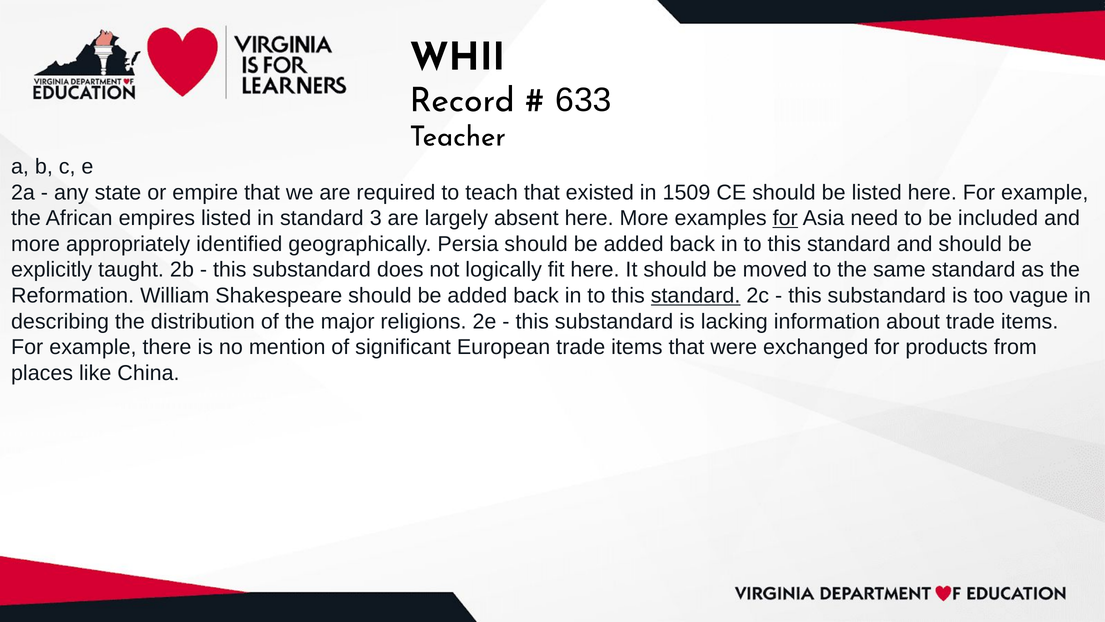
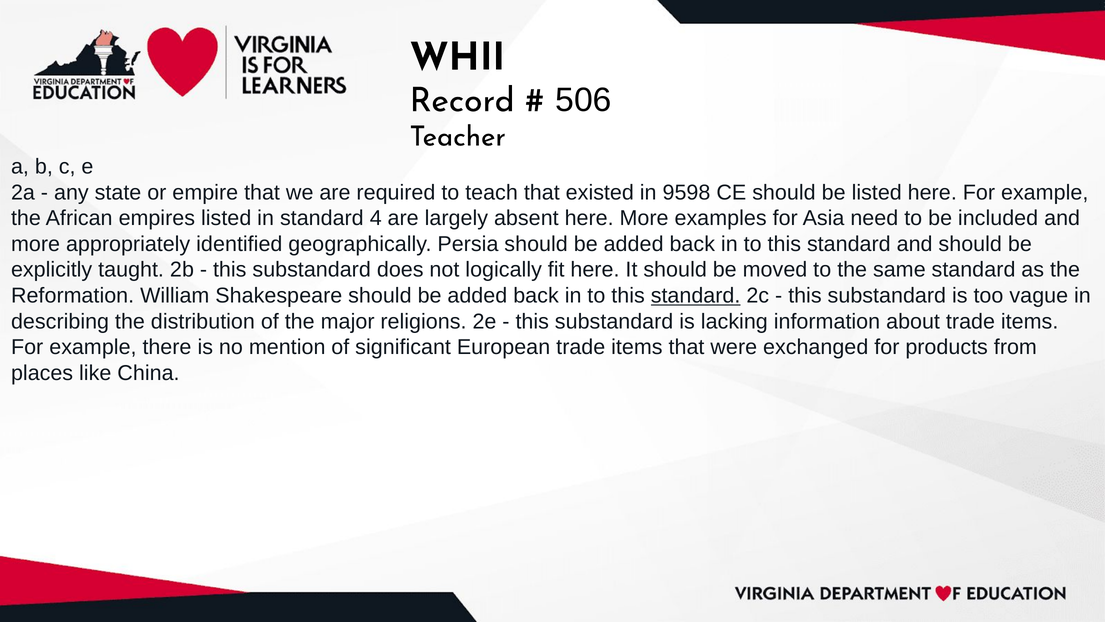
633: 633 -> 506 (584, 100)
1509: 1509 -> 9598 (686, 192)
3: 3 -> 4 (376, 218)
for underline: present -> none (785, 218)
